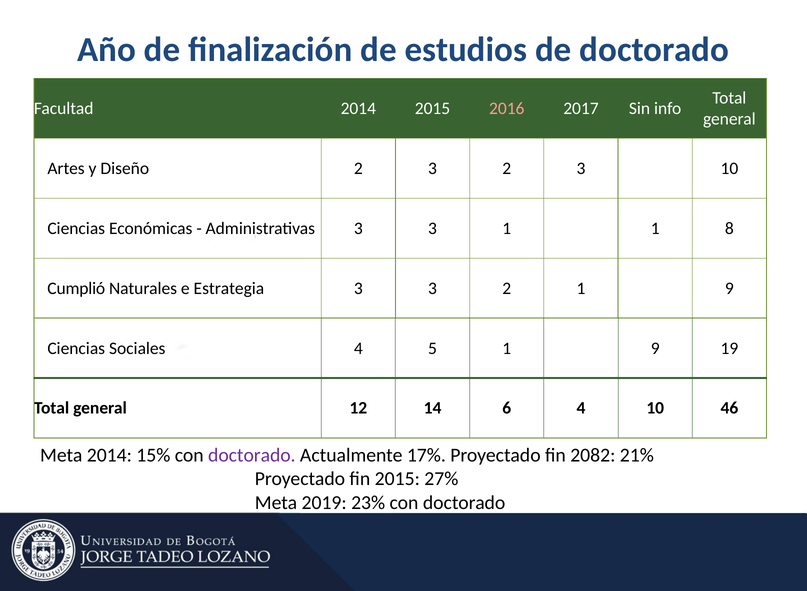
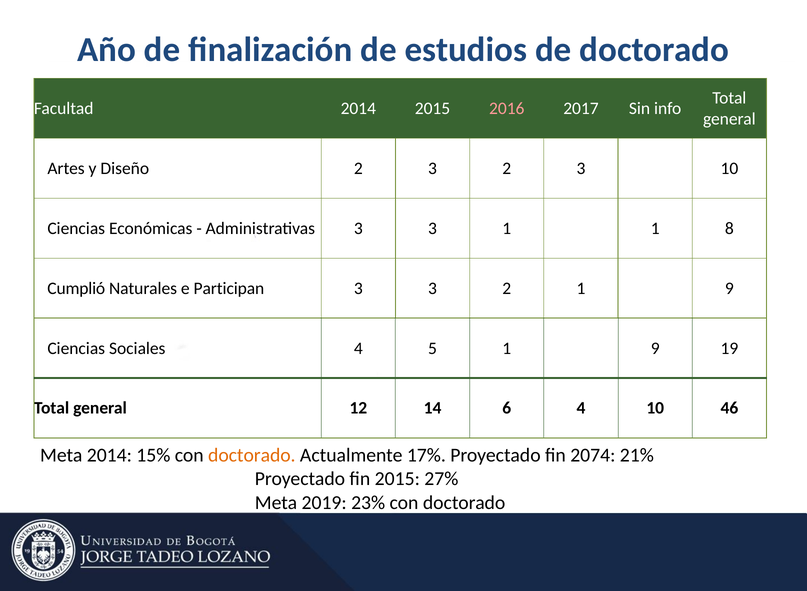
Estrategia: Estrategia -> Participan (229, 288)
doctorado colour: purple -> orange (252, 455)
2082: 2082 -> 2074 (593, 455)
